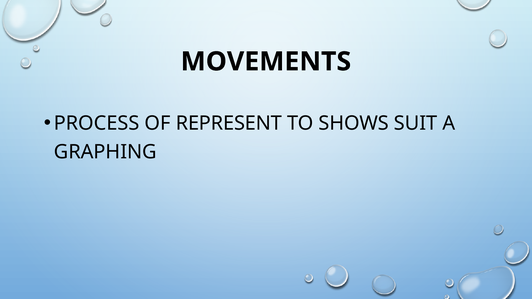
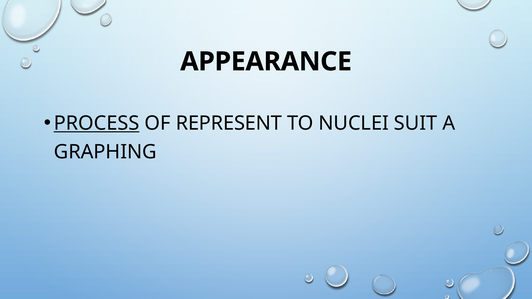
MOVEMENTS: MOVEMENTS -> APPEARANCE (266, 62)
PROCESS underline: none -> present (97, 123)
SHOWS: SHOWS -> NUCLEI (354, 123)
